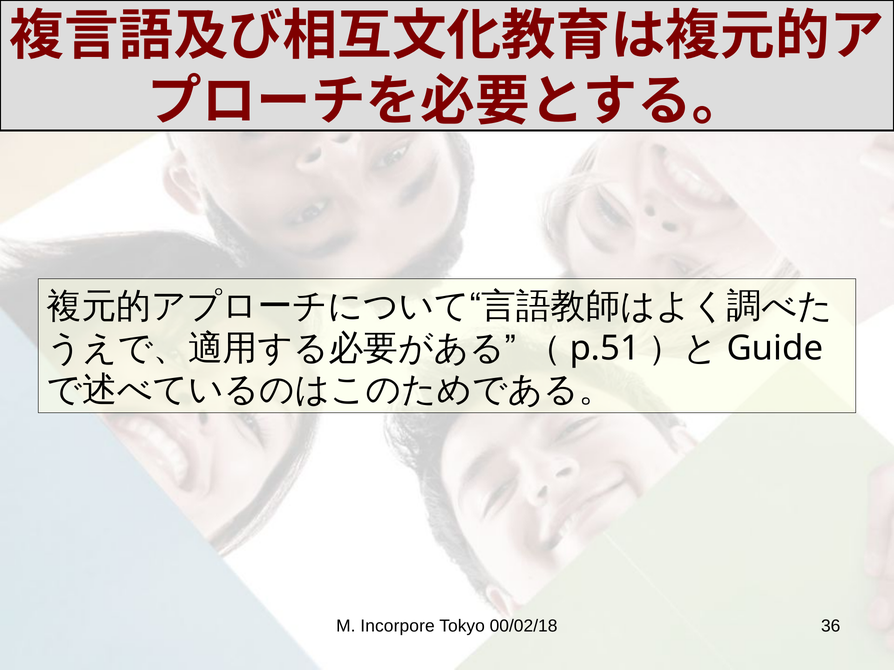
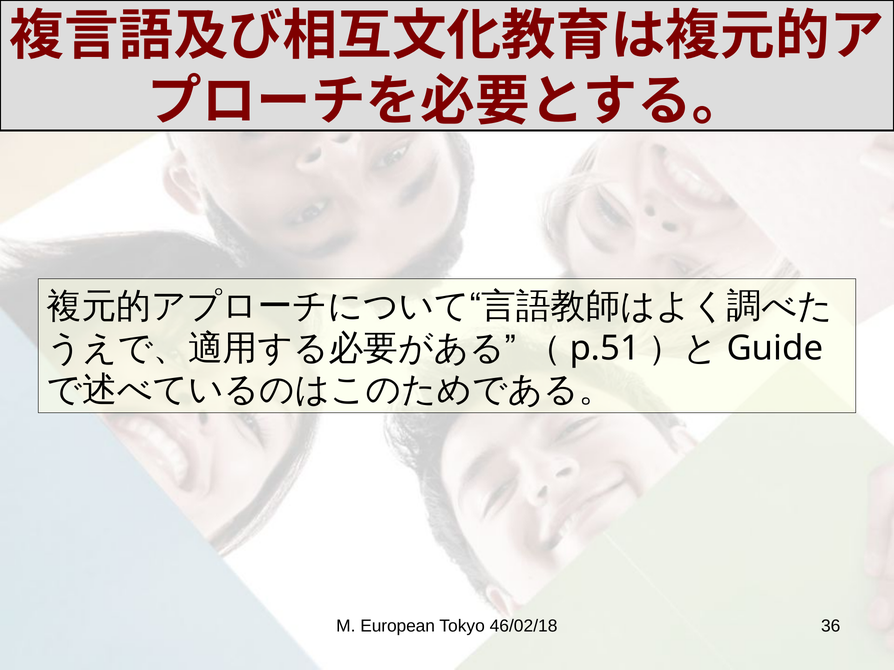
Incorpore: Incorpore -> European (398, 627)
00/02/18: 00/02/18 -> 46/02/18 (524, 627)
